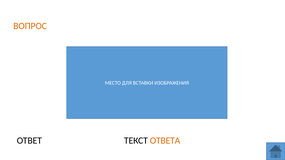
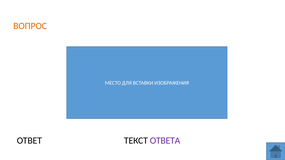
ОТВЕТА colour: orange -> purple (165, 141)
